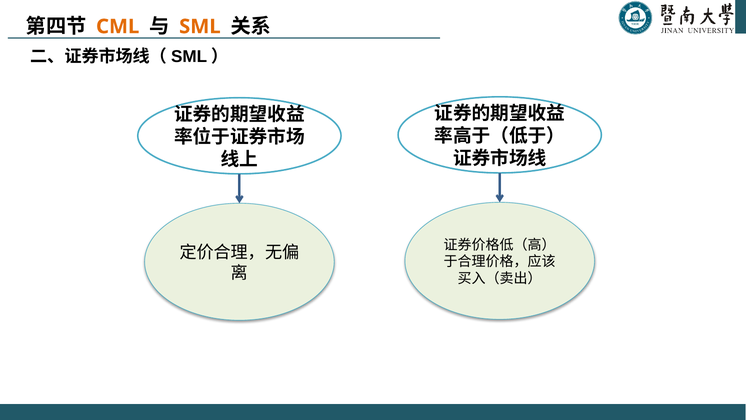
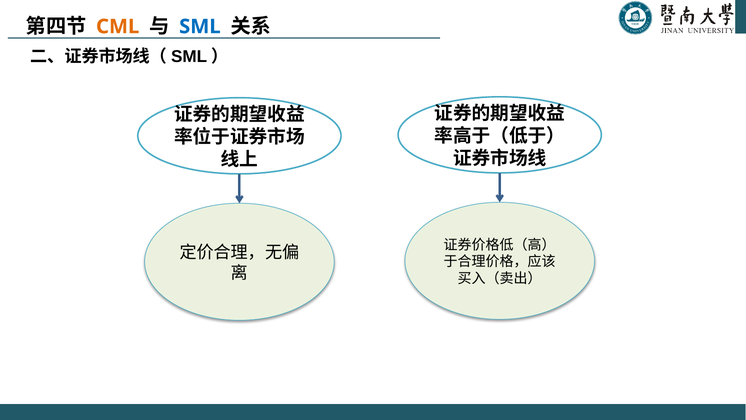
SML colour: orange -> blue (200, 27)
